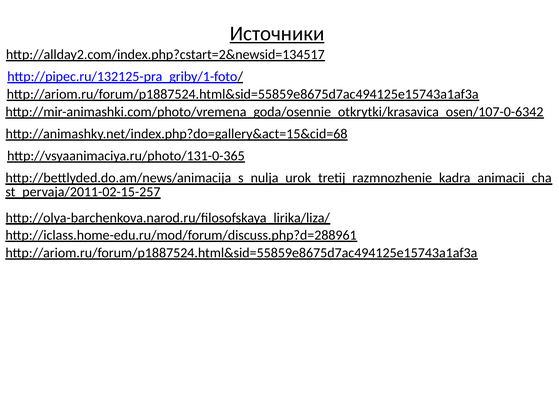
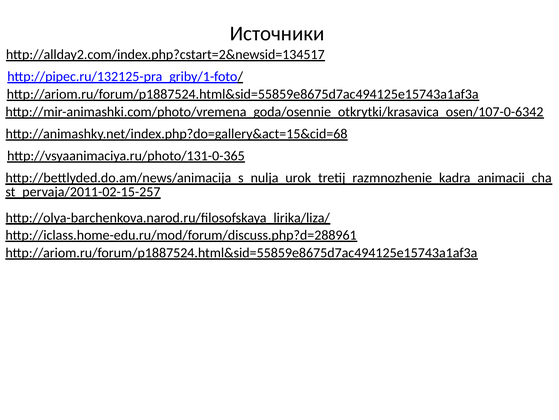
Источники underline: present -> none (277, 34)
